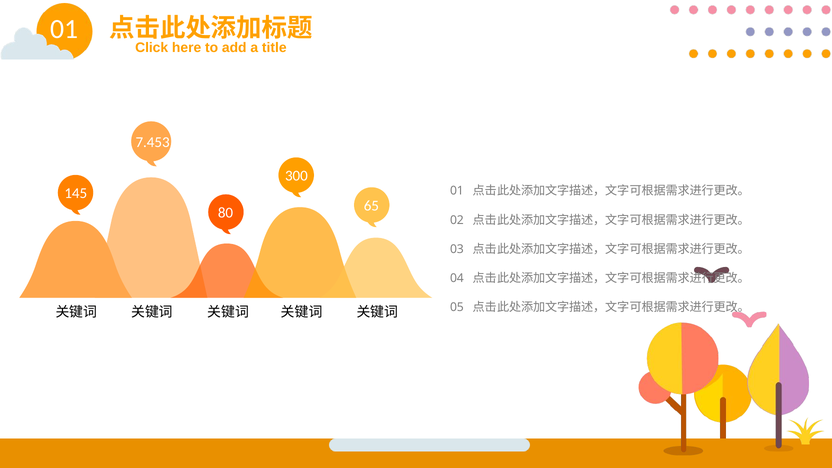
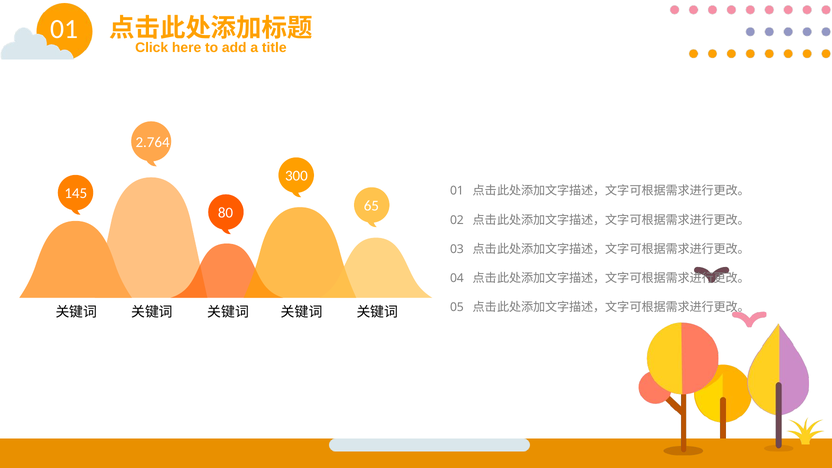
7.453: 7.453 -> 2.764 (153, 142)
